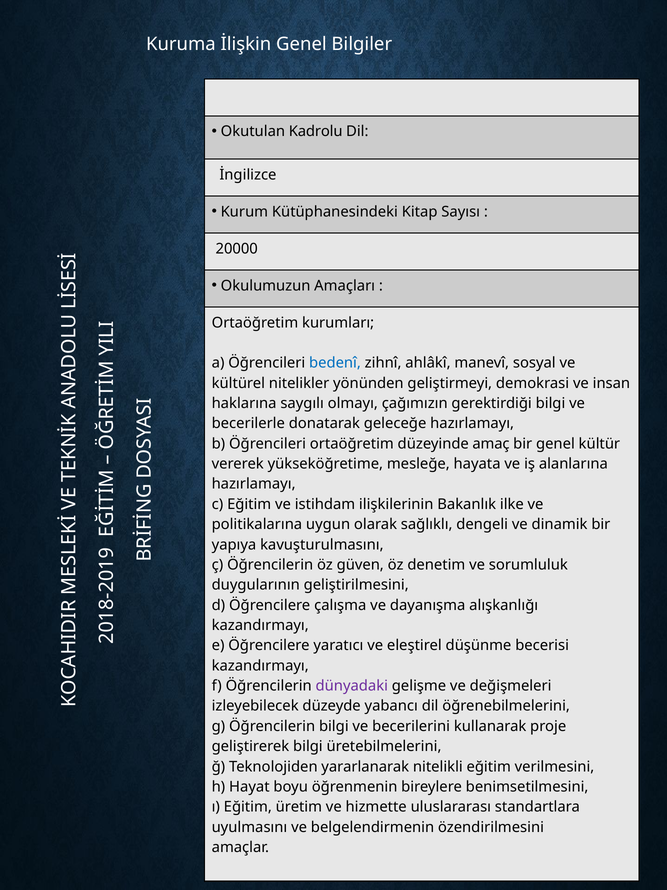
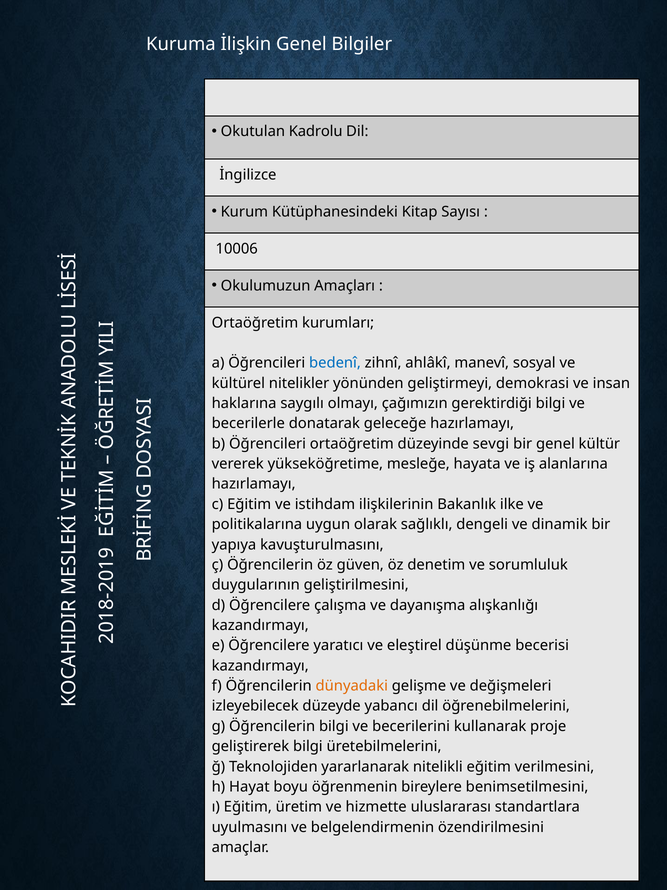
20000: 20000 -> 10006 (237, 248)
amaç: amaç -> sevgi (491, 443)
dünyadaki colour: purple -> orange (352, 685)
